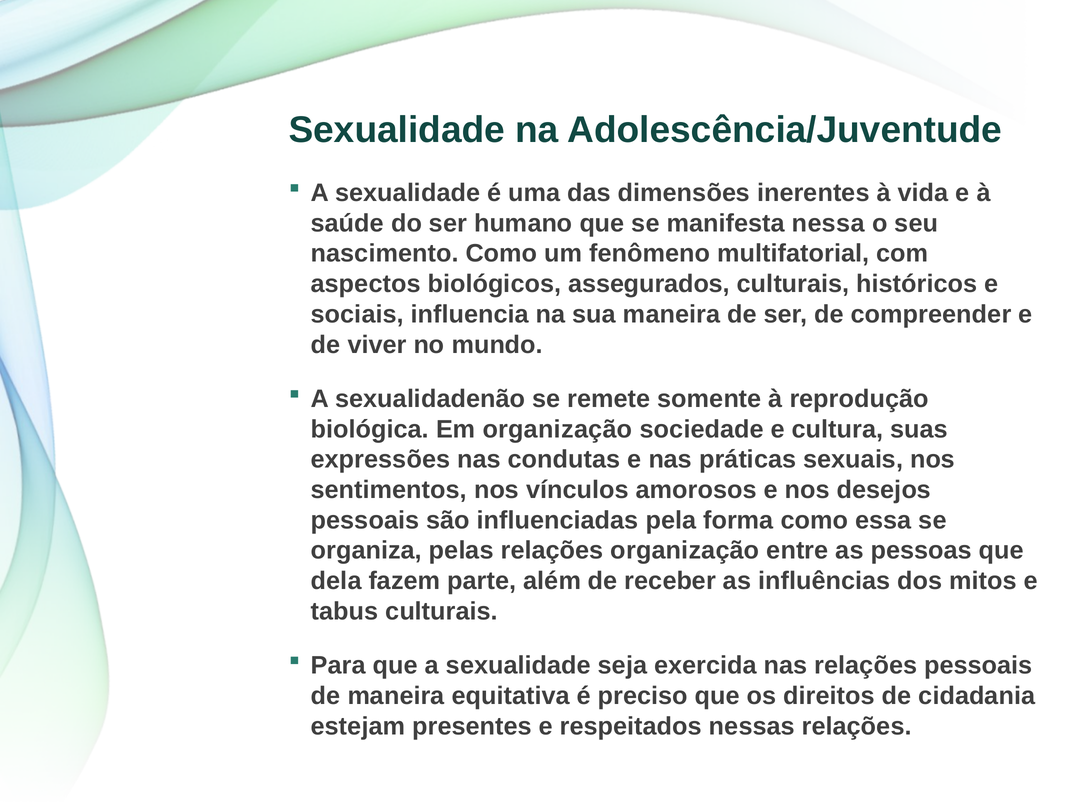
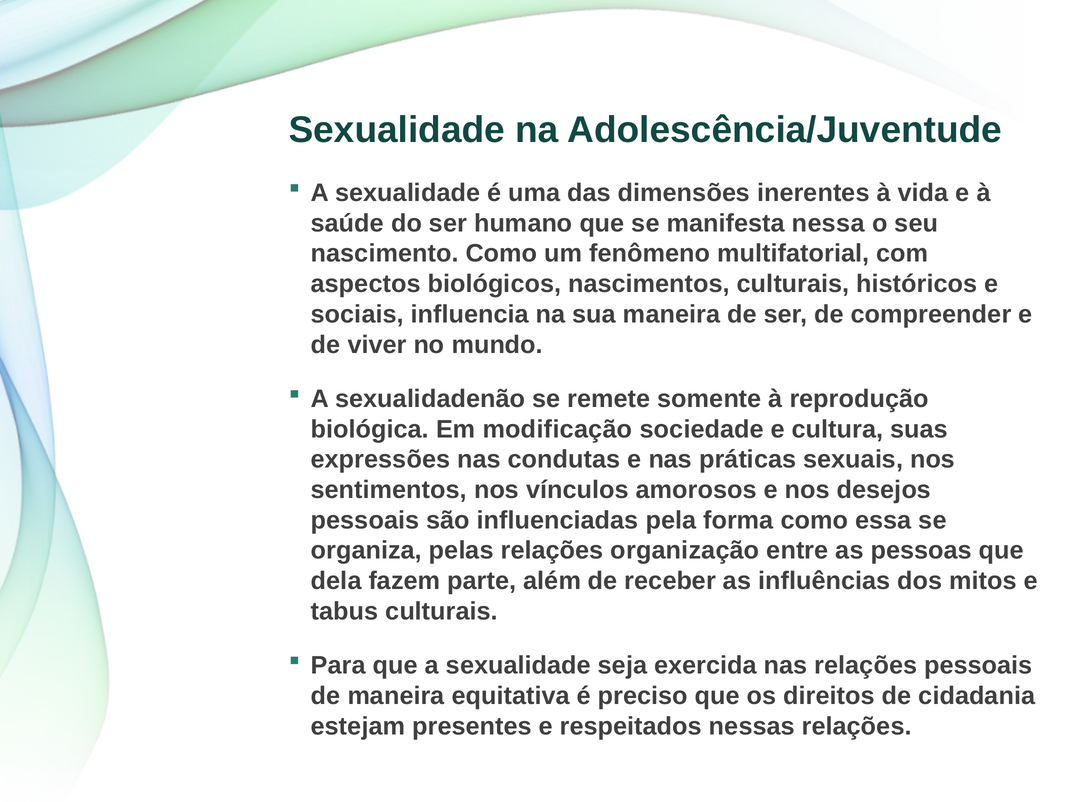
assegurados: assegurados -> nascimentos (649, 284)
Em organização: organização -> modificação (557, 429)
